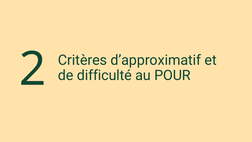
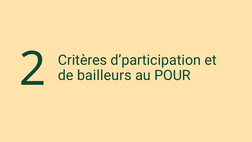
d’approximatif: d’approximatif -> d’participation (156, 60)
difficulté: difficulté -> bailleurs (104, 75)
